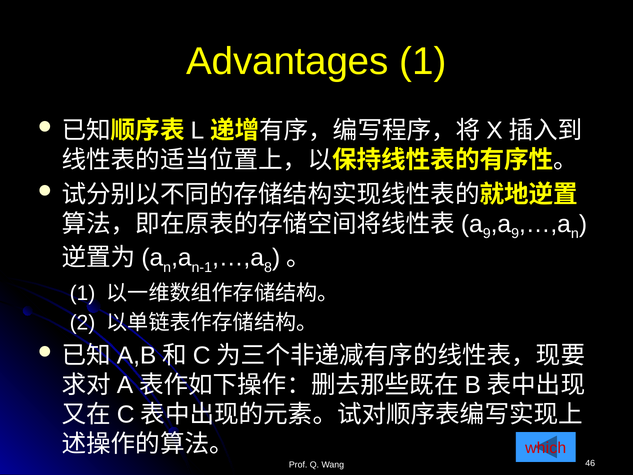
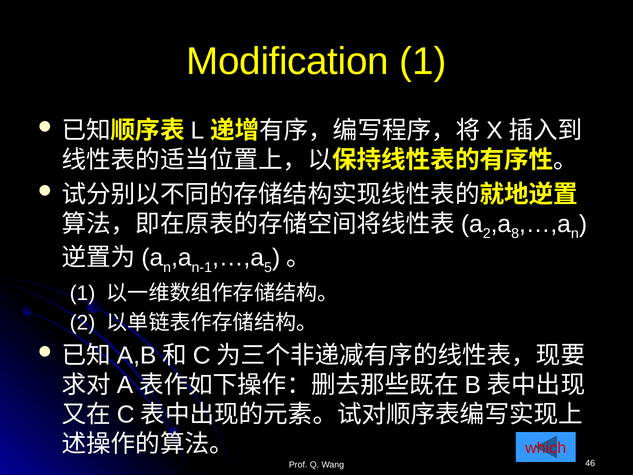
Advantages: Advantages -> Modification (288, 61)
9: 9 -> 2 (487, 234)
9: 9 -> 8 (515, 234)
8: 8 -> 5 (268, 267)
